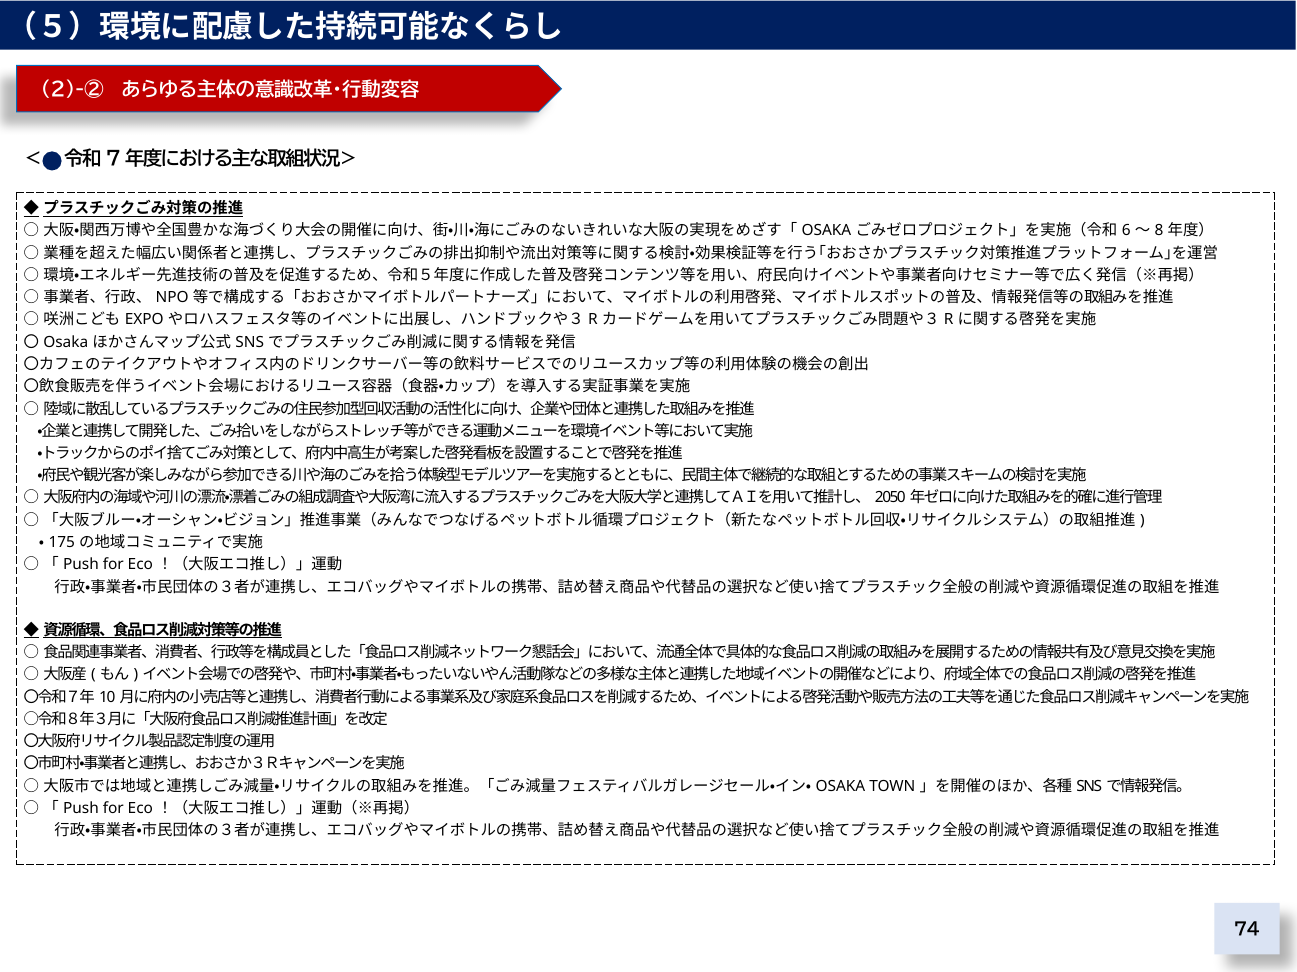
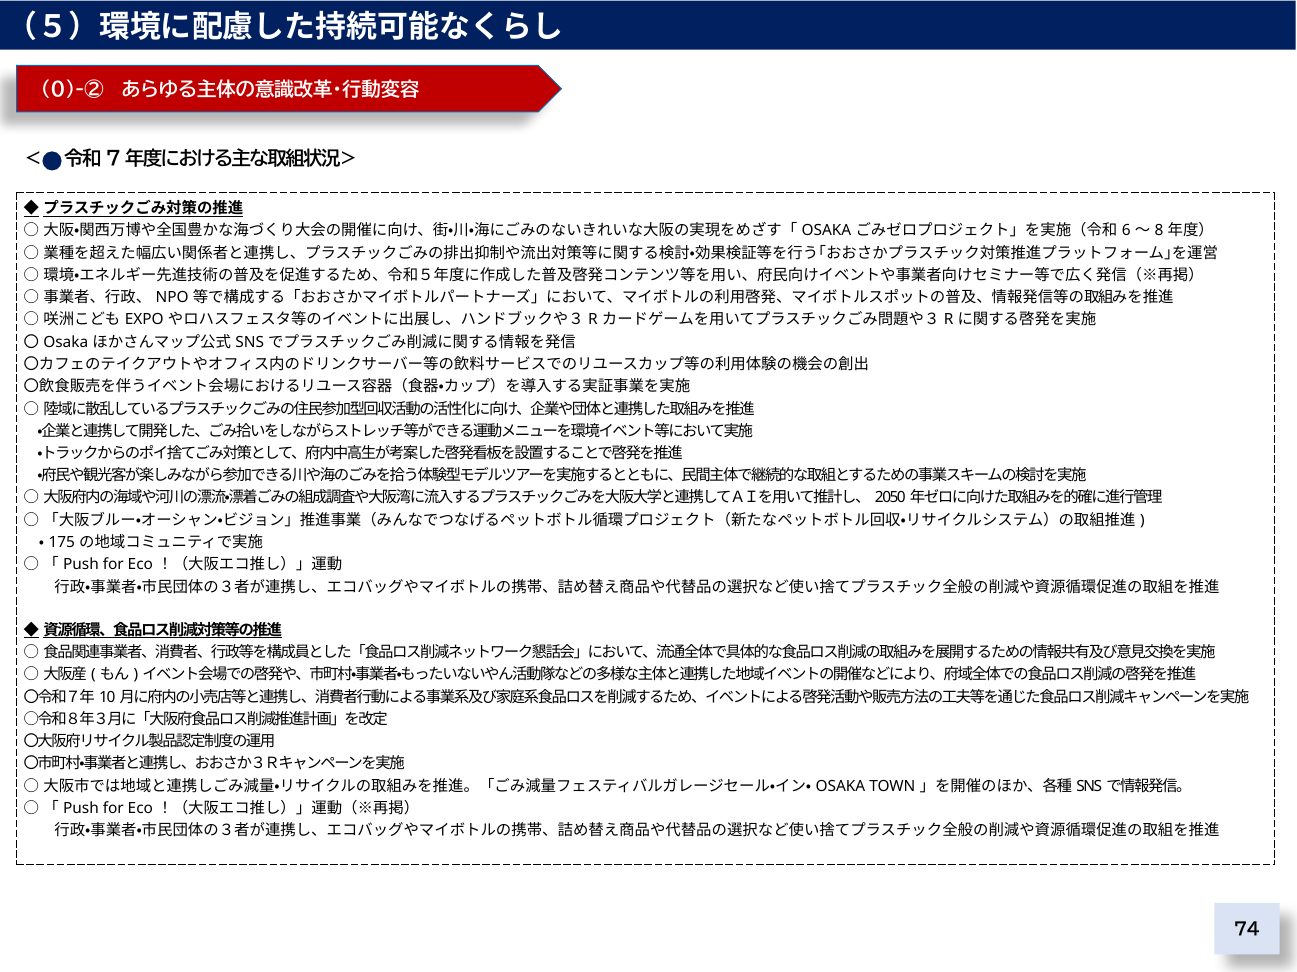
2)-②: 2)-② -> 0)-② (72, 90)
